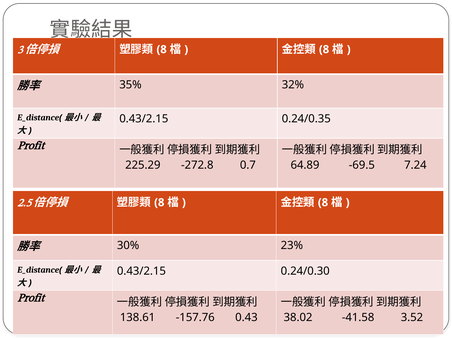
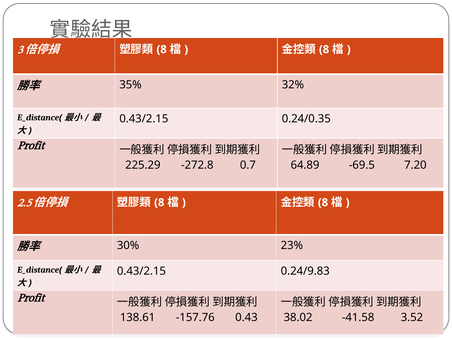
7.24: 7.24 -> 7.20 (415, 165)
0.24/0.30: 0.24/0.30 -> 0.24/9.83 (305, 271)
